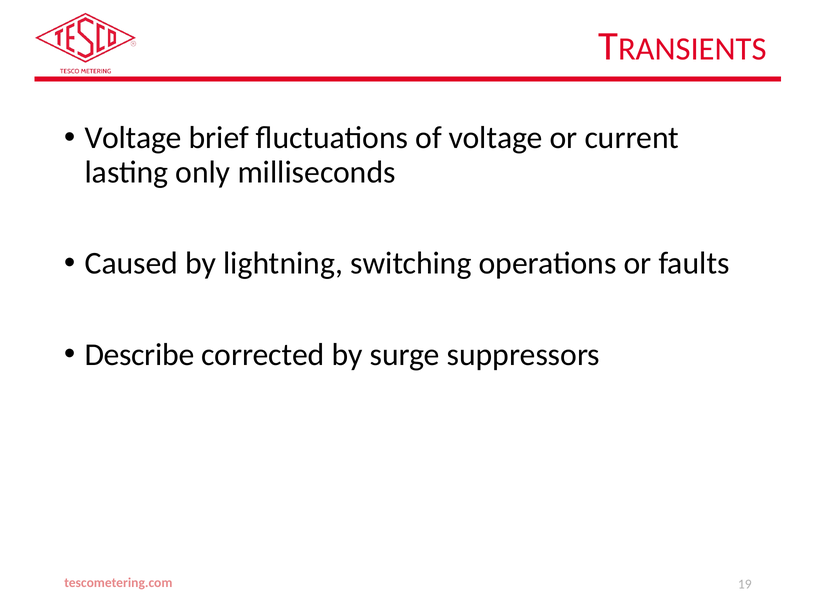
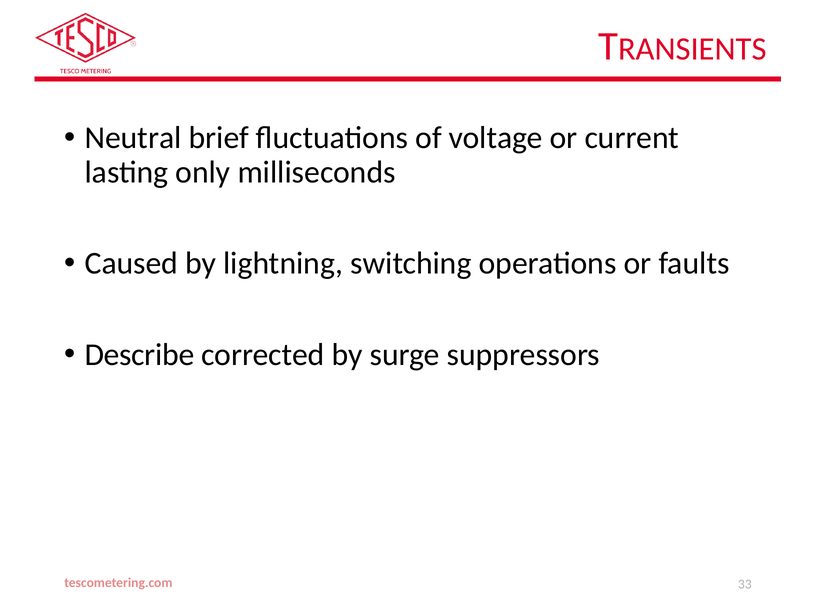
Voltage: Voltage -> Neutral (133, 138)
19: 19 -> 33 (745, 584)
